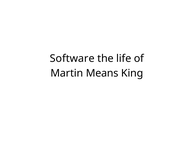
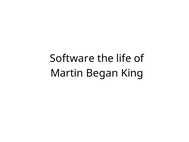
Means: Means -> Began (102, 73)
